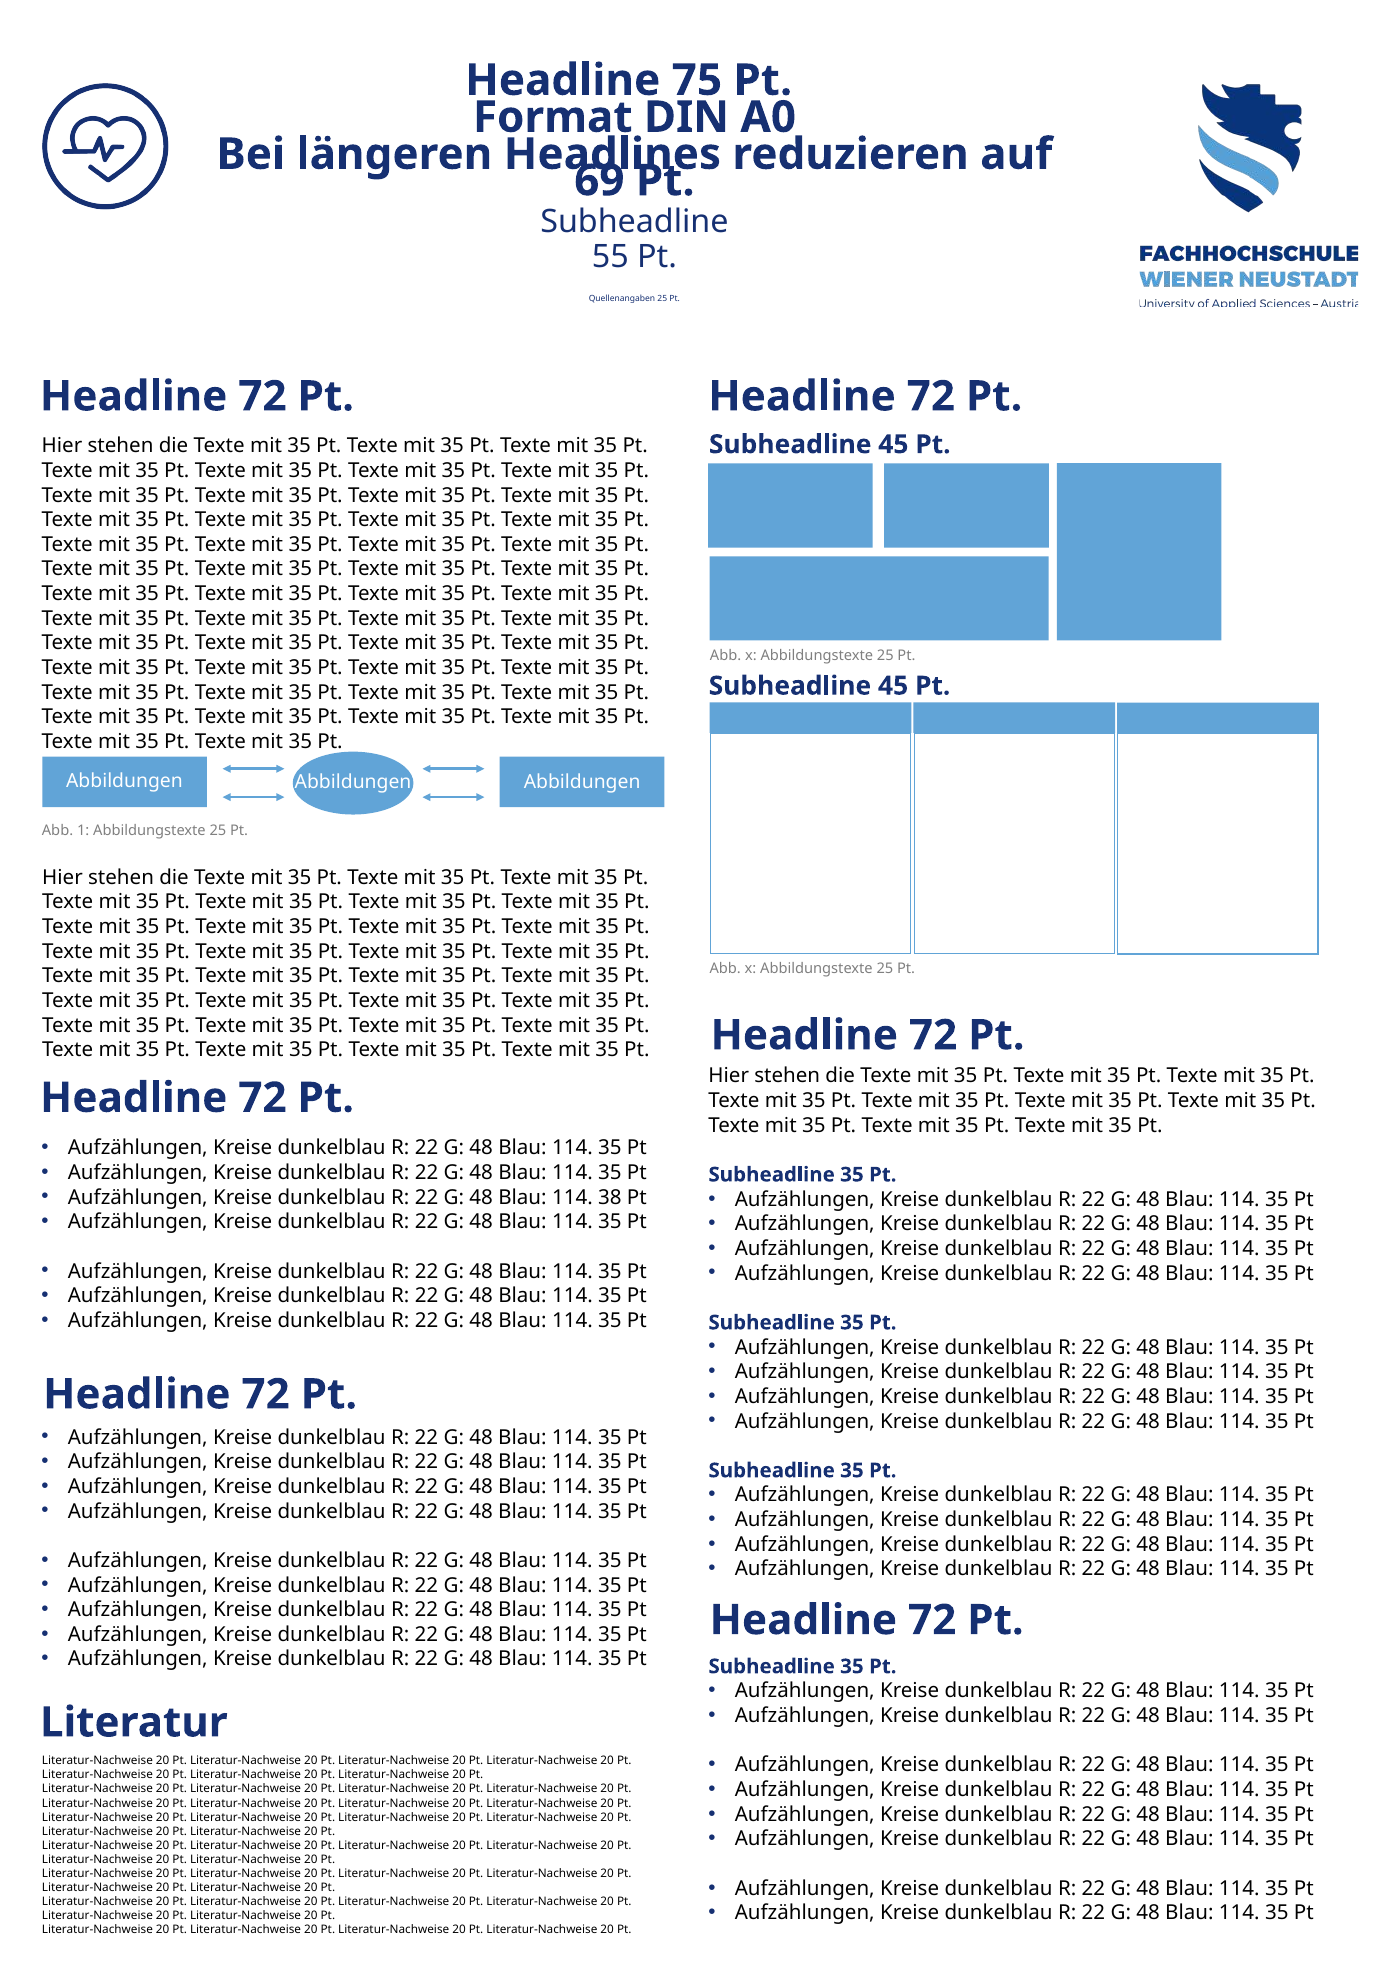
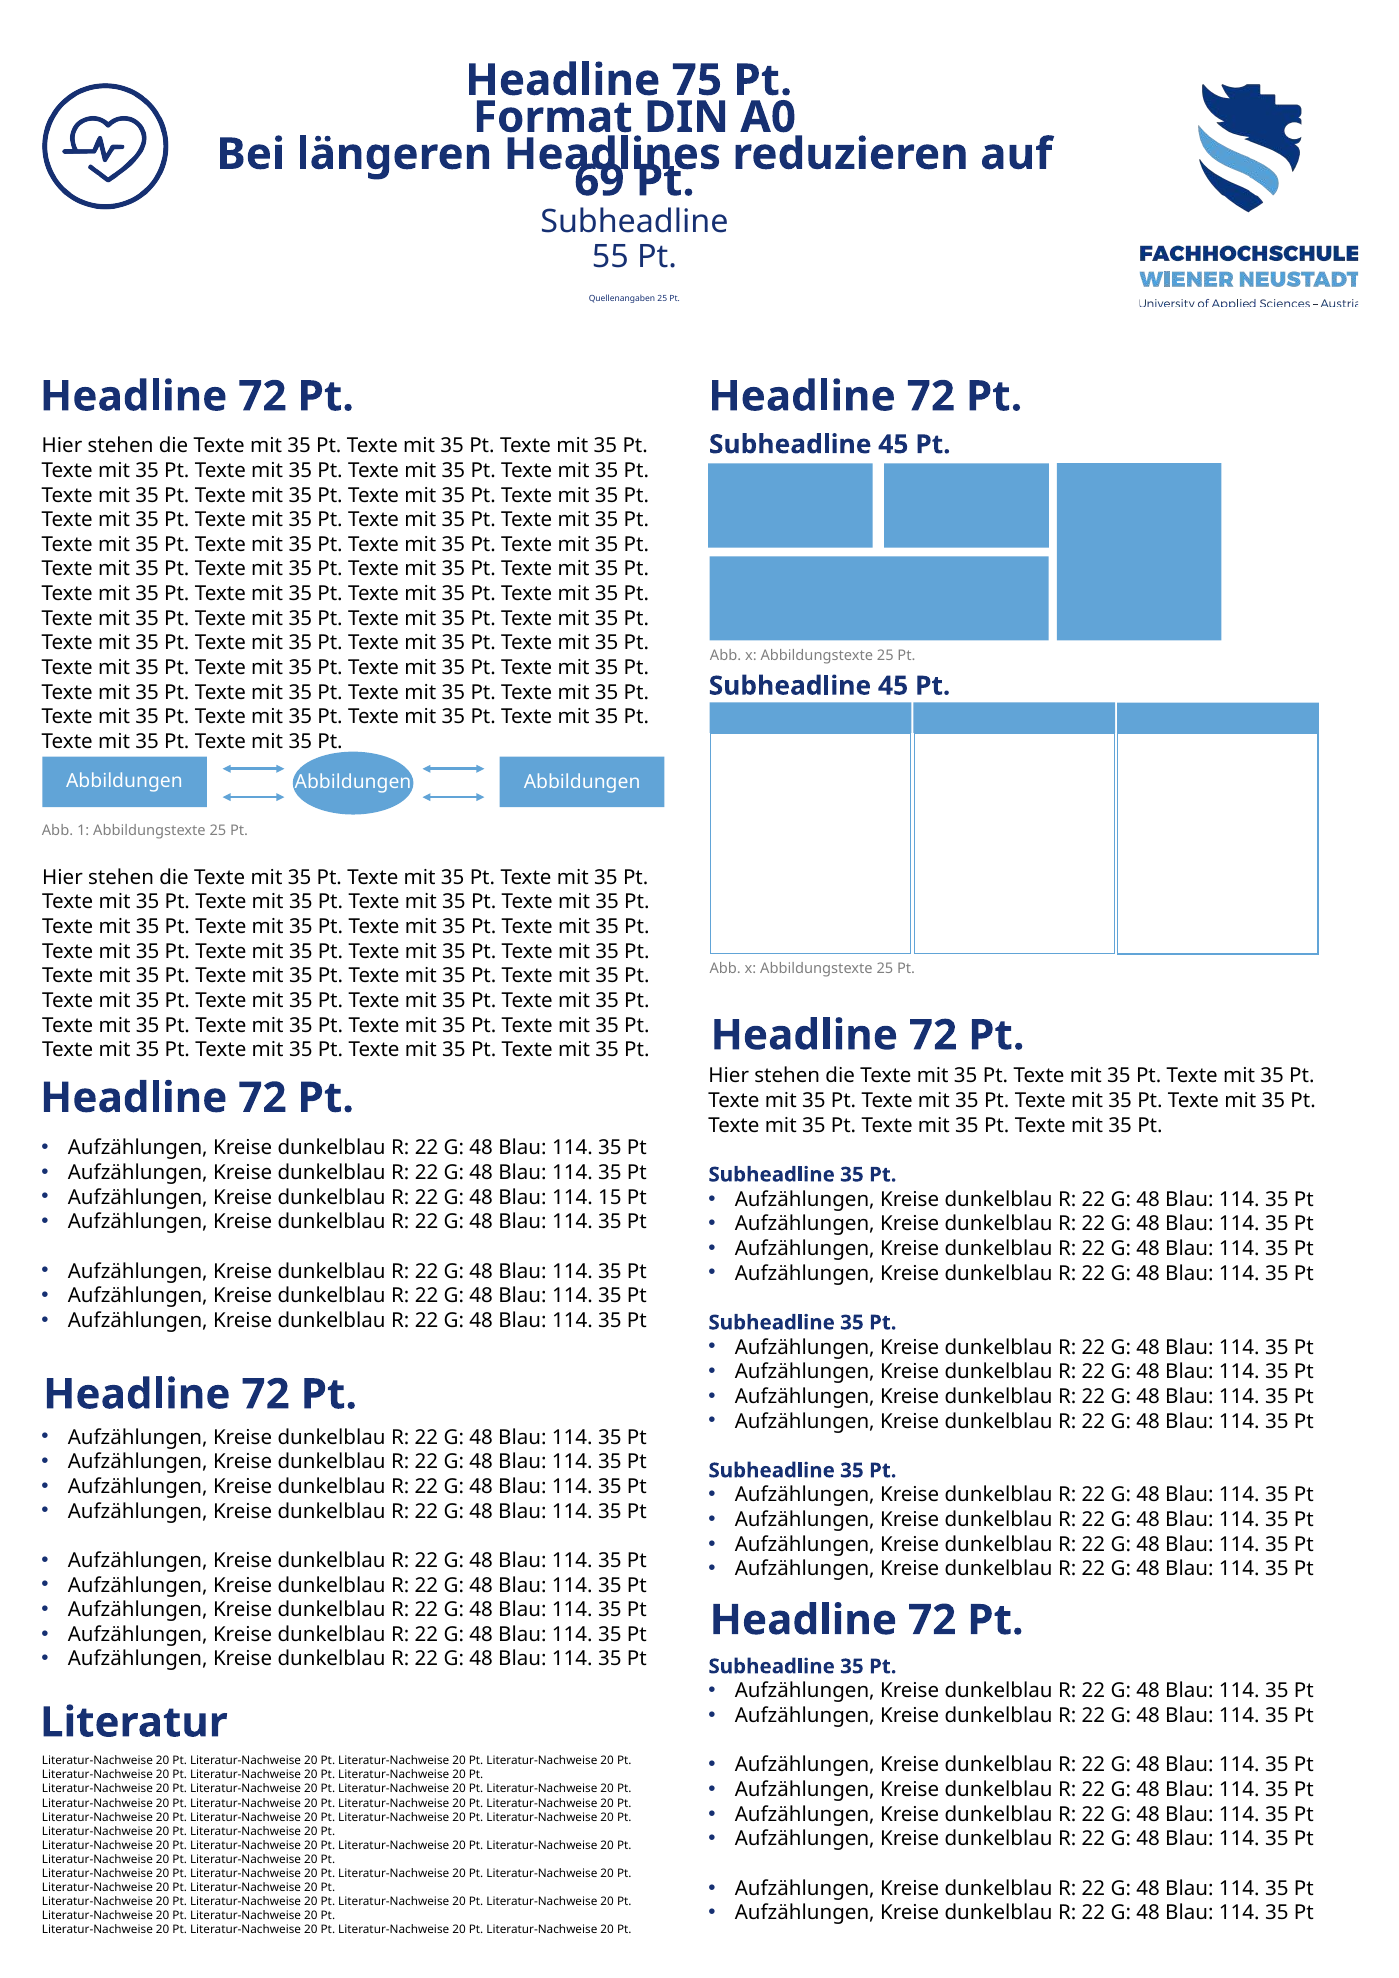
38: 38 -> 15 (610, 1197)
